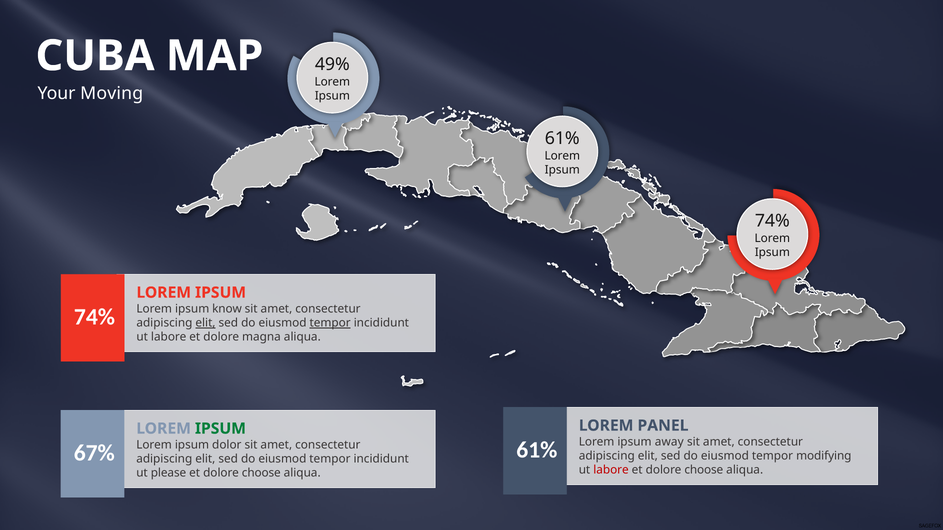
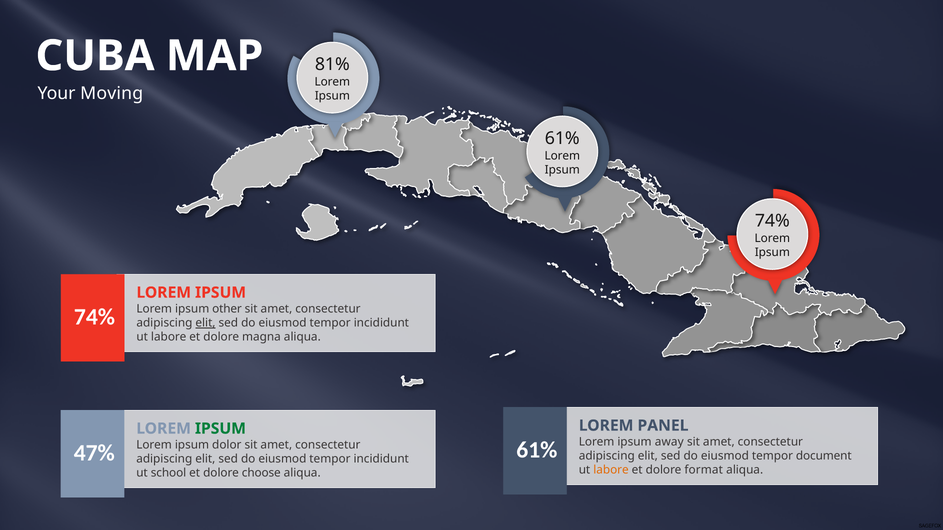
49%: 49% -> 81% (332, 65)
know: know -> other (227, 309)
tempor underline: present -> none (330, 323)
67%: 67% -> 47% (94, 453)
modifying: modifying -> document (824, 456)
labore colour: red -> orange (611, 470)
choose: choose -> format (704, 470)
please: please -> school (169, 473)
